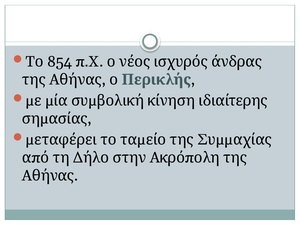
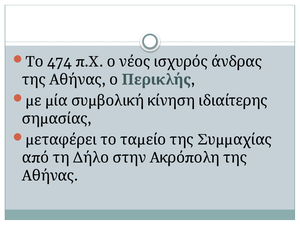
854: 854 -> 474 (59, 62)
